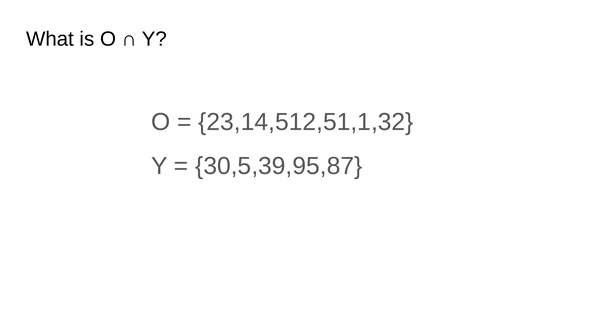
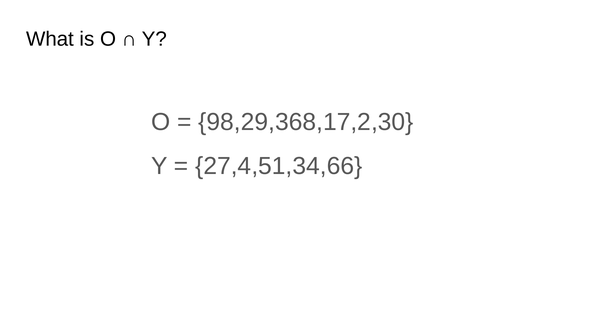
23,14,512,51,1,32: 23,14,512,51,1,32 -> 98,29,368,17,2,30 (306, 122)
30,5,39,95,87: 30,5,39,95,87 -> 27,4,51,34,66 (279, 166)
